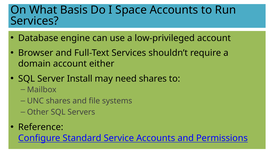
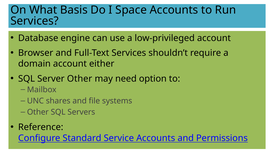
Server Install: Install -> Other (80, 79)
need shares: shares -> option (153, 79)
